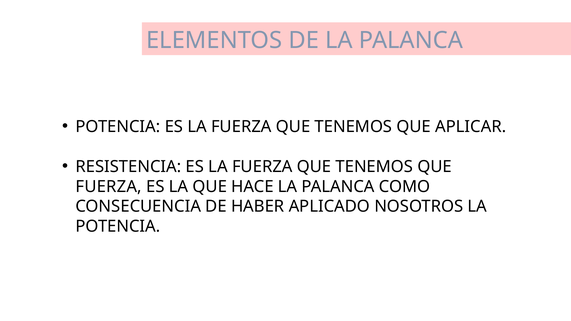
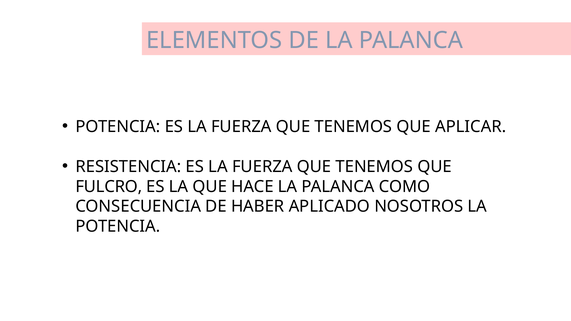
FUERZA: FUERZA -> FULCRO (109, 187)
